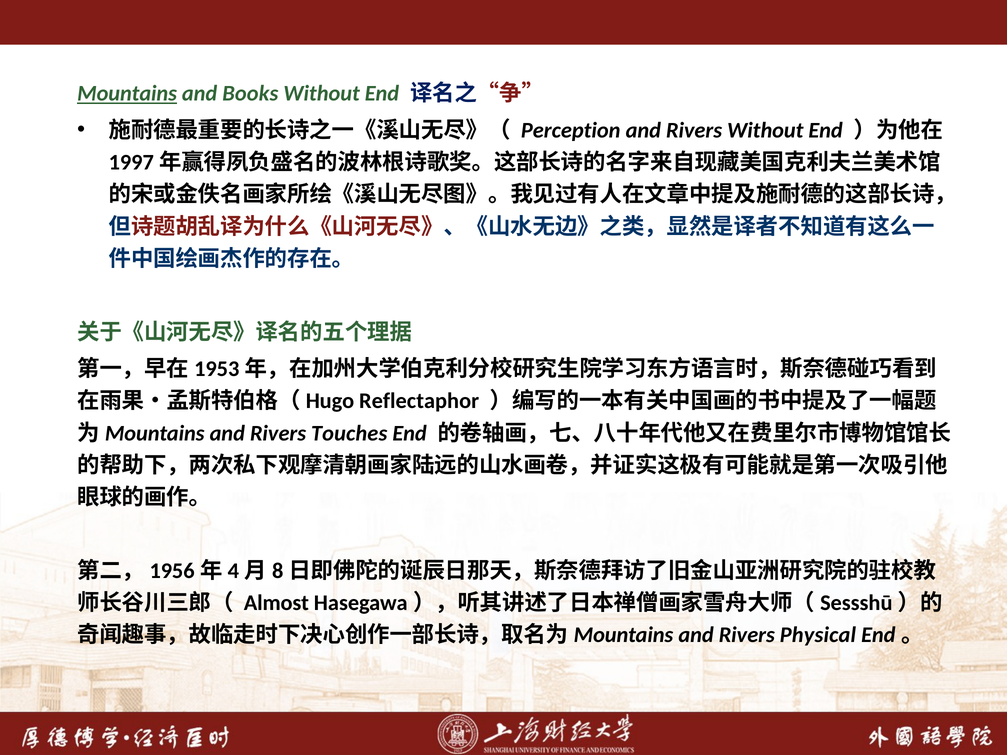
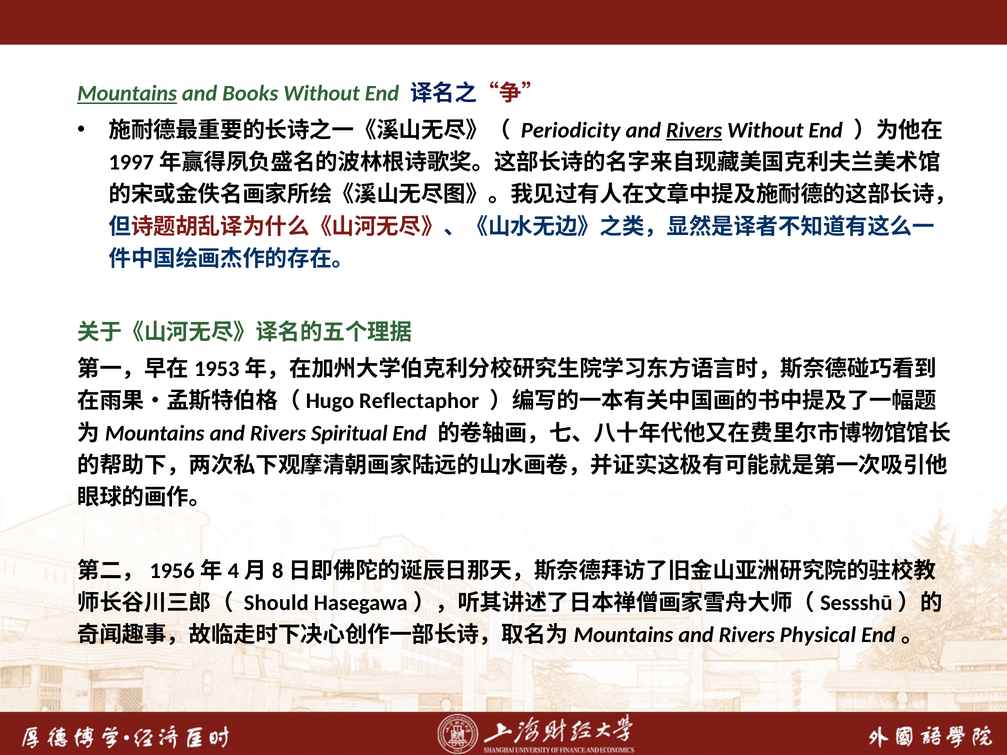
Perception: Perception -> Periodicity (571, 130)
Rivers underline: none -> present (694, 130)
Touches: Touches -> Spiritual (349, 433)
Almost: Almost -> Should (276, 603)
